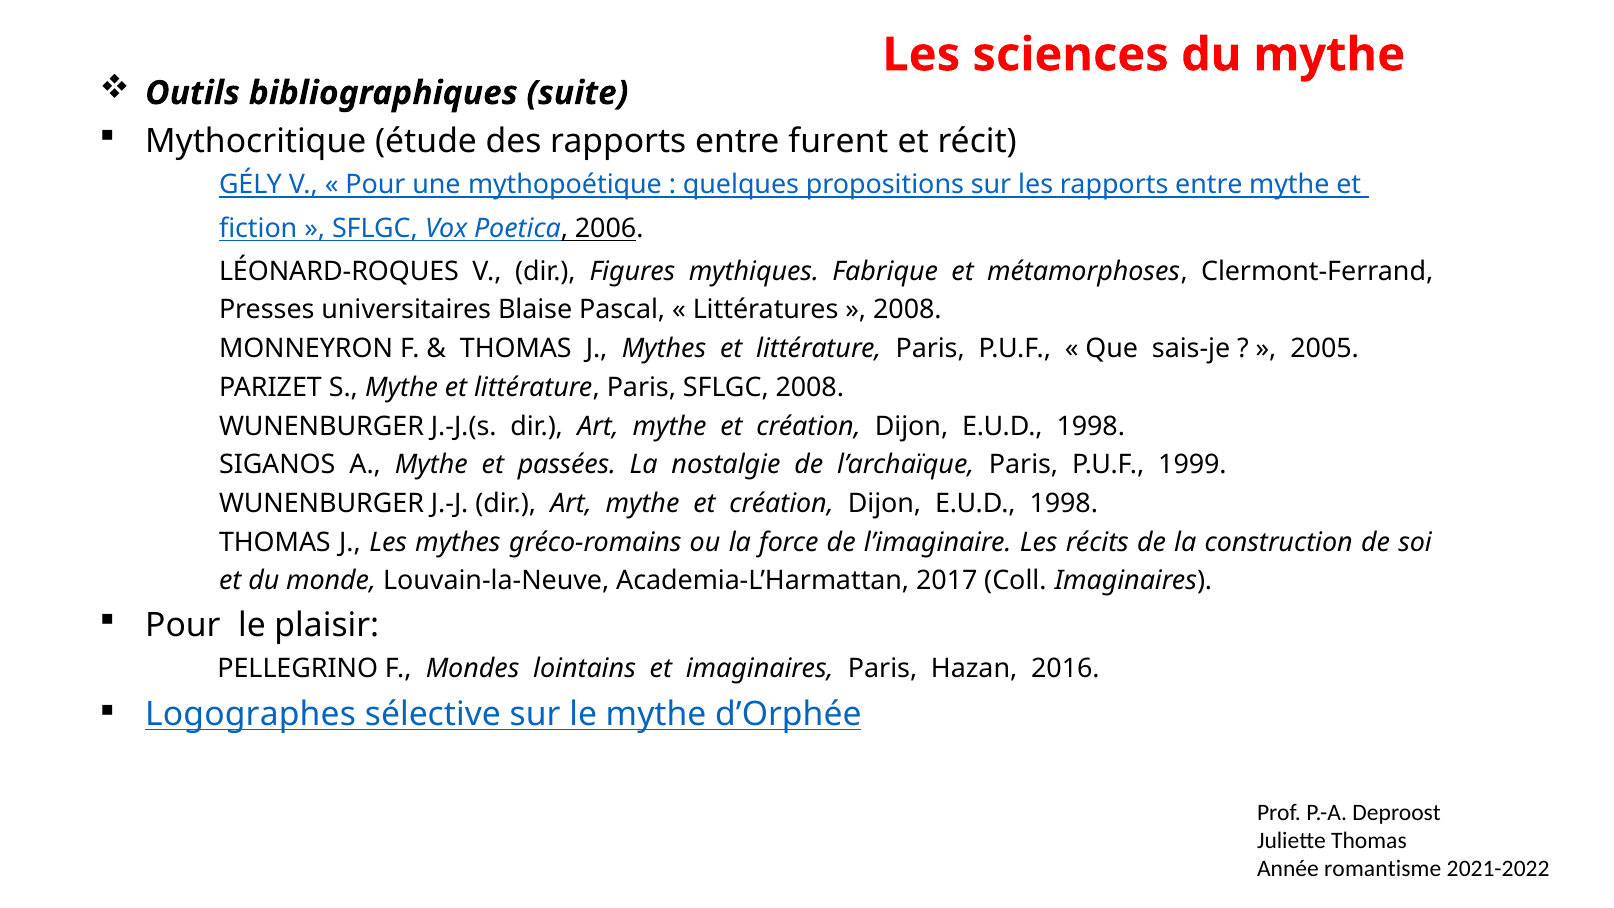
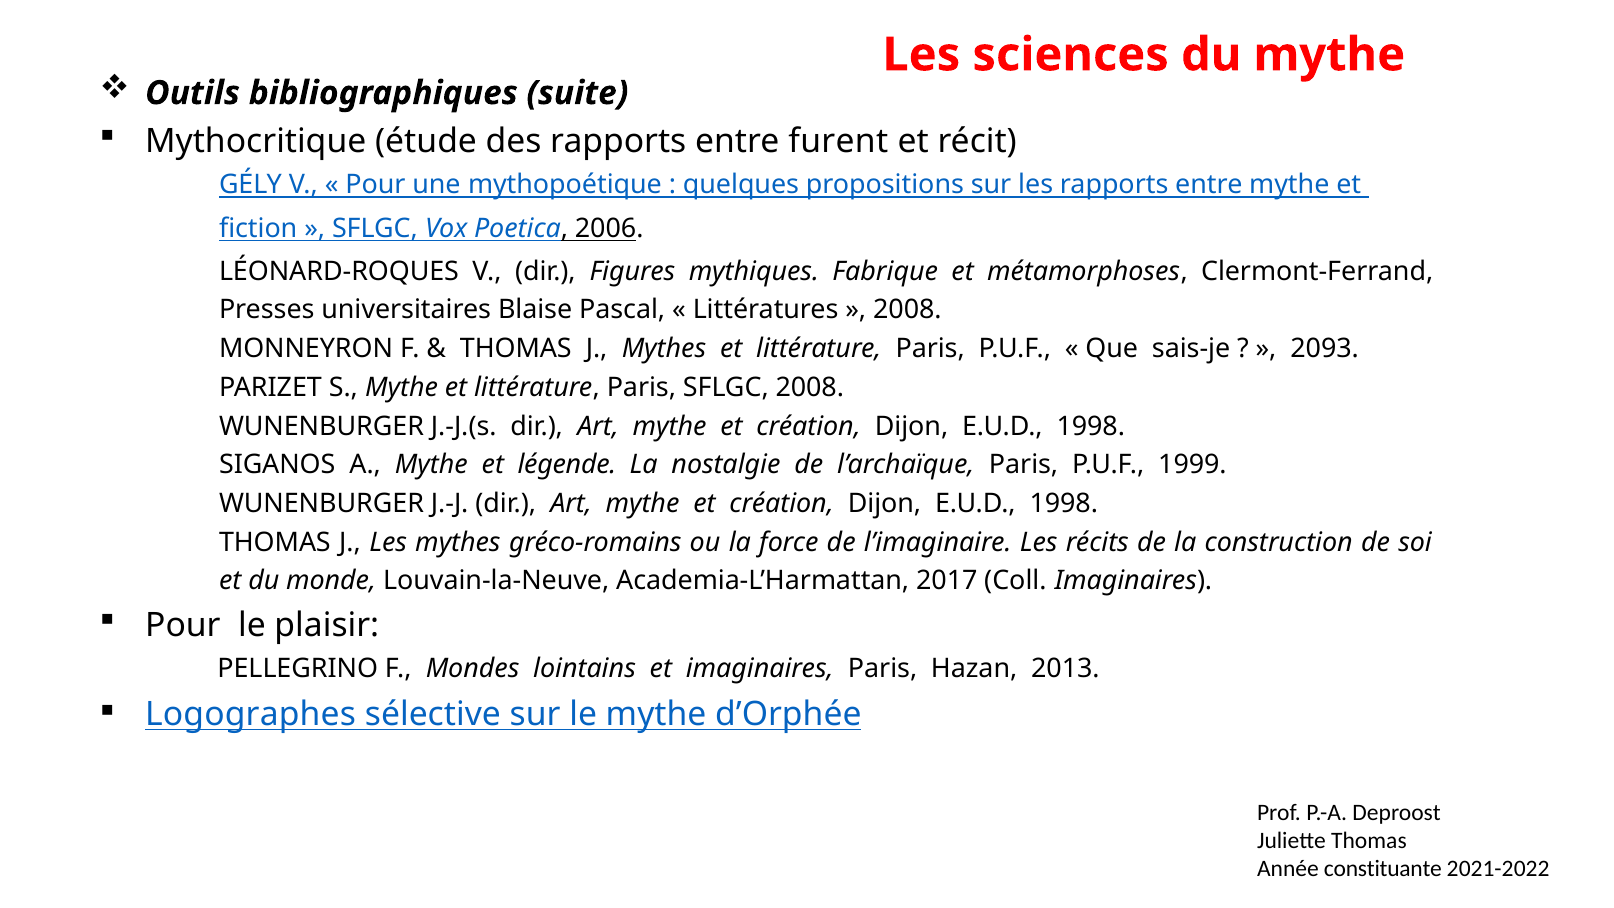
2005: 2005 -> 2093 (1325, 349)
passées: passées -> légende (567, 465)
2016: 2016 -> 2013 (1065, 668)
romantisme: romantisme -> constituante (1383, 869)
